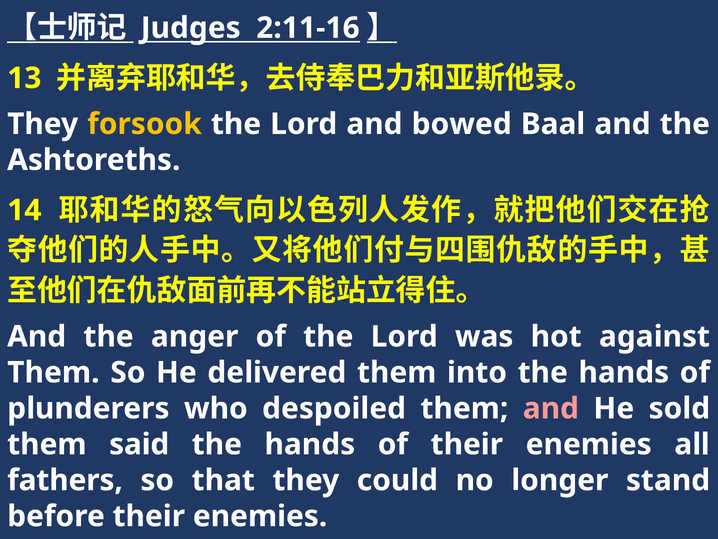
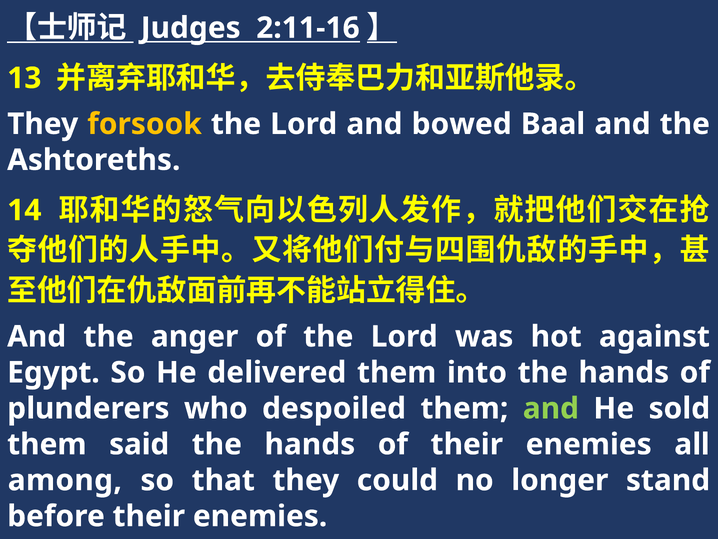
Them: Them -> Egypt (53, 372)
and colour: pink -> light green (551, 408)
fathers: fathers -> among (65, 480)
